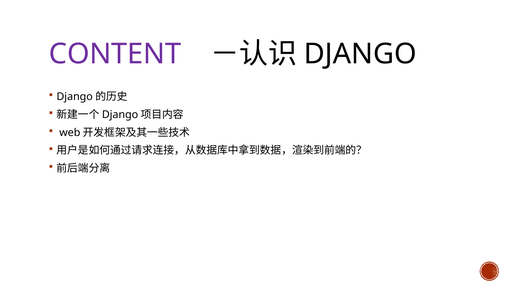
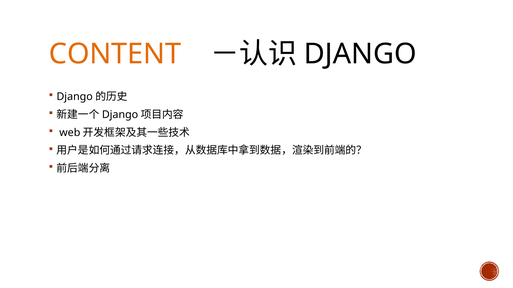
CONTENT colour: purple -> orange (115, 54)
